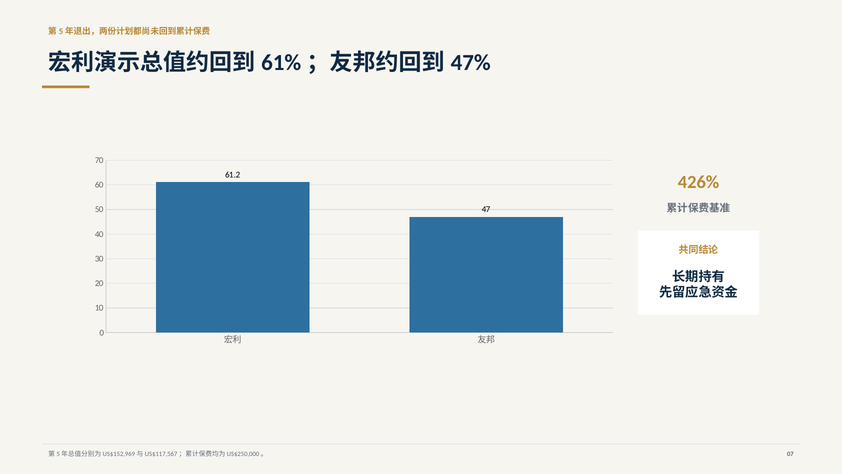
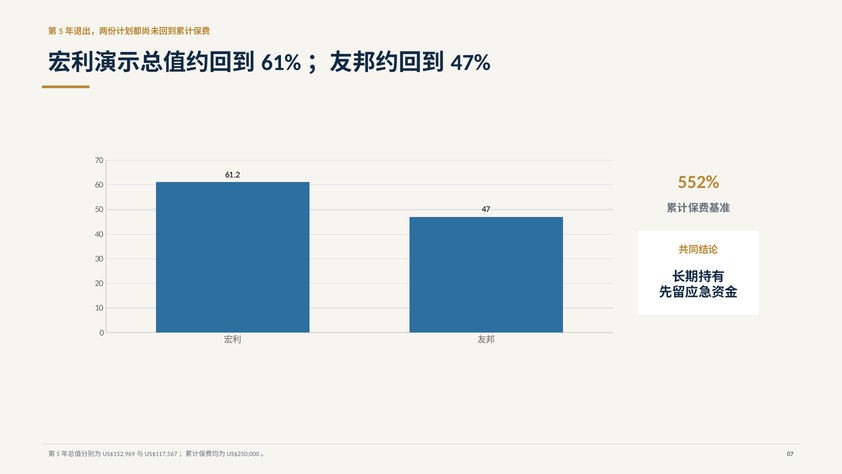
426%: 426% -> 552% (699, 182)
